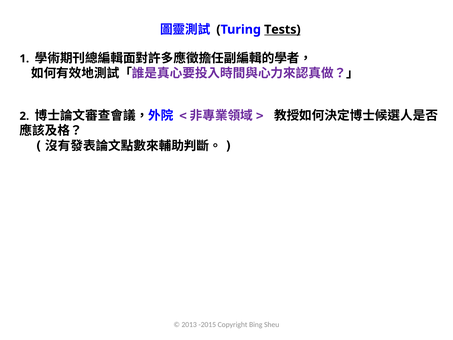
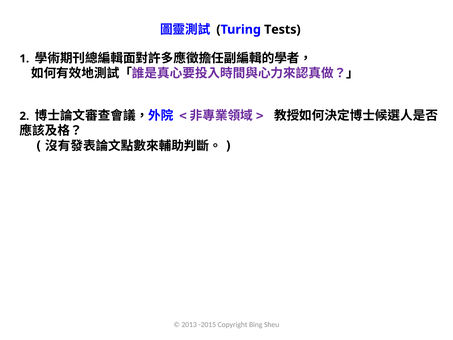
Tests underline: present -> none (282, 30)
